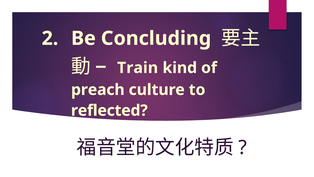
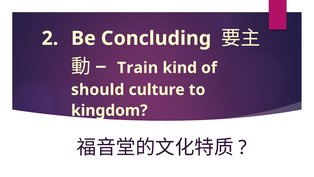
preach: preach -> should (98, 90)
reflected: reflected -> kingdom (109, 110)
